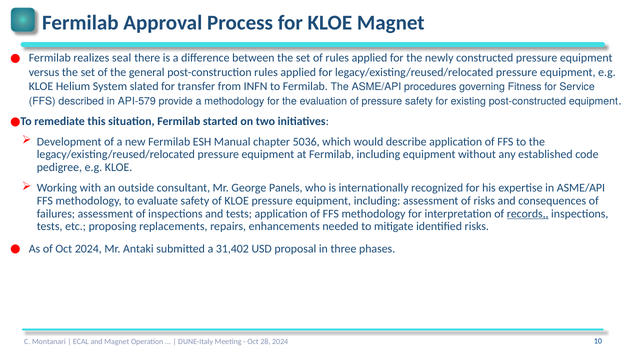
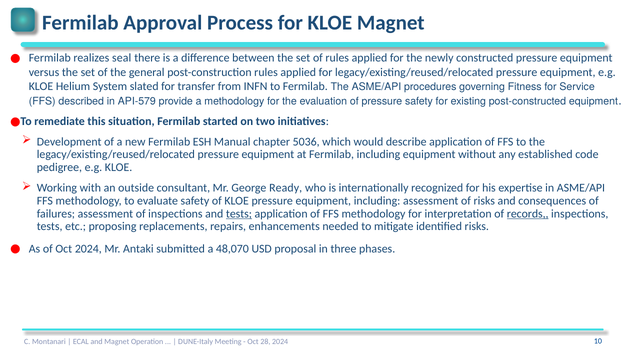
Panels: Panels -> Ready (286, 188)
tests underline: none -> present (239, 214)
31,402: 31,402 -> 48,070 (232, 249)
